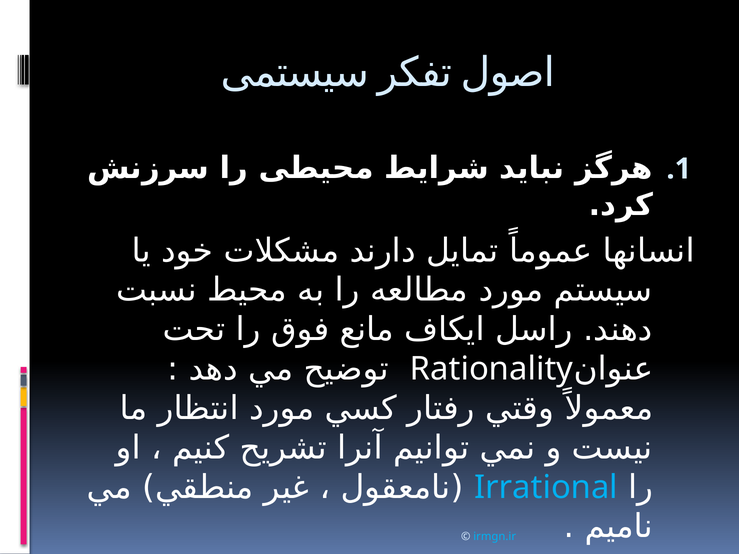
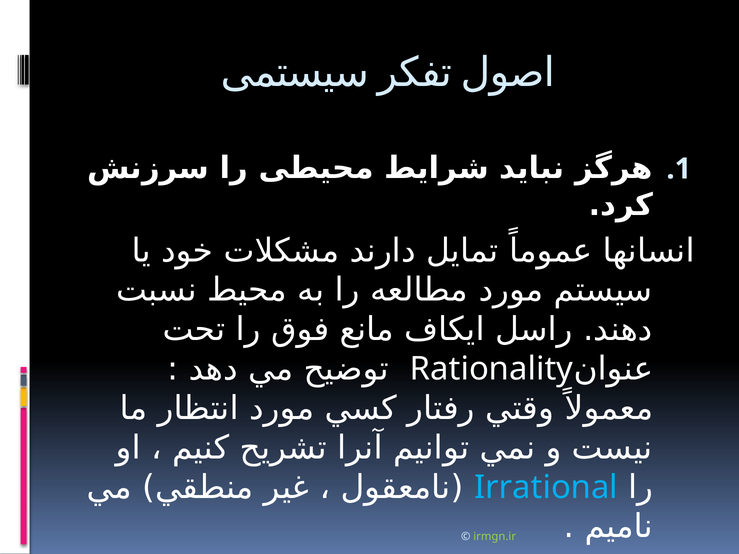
irmgn.ir colour: light blue -> light green (495, 537)
